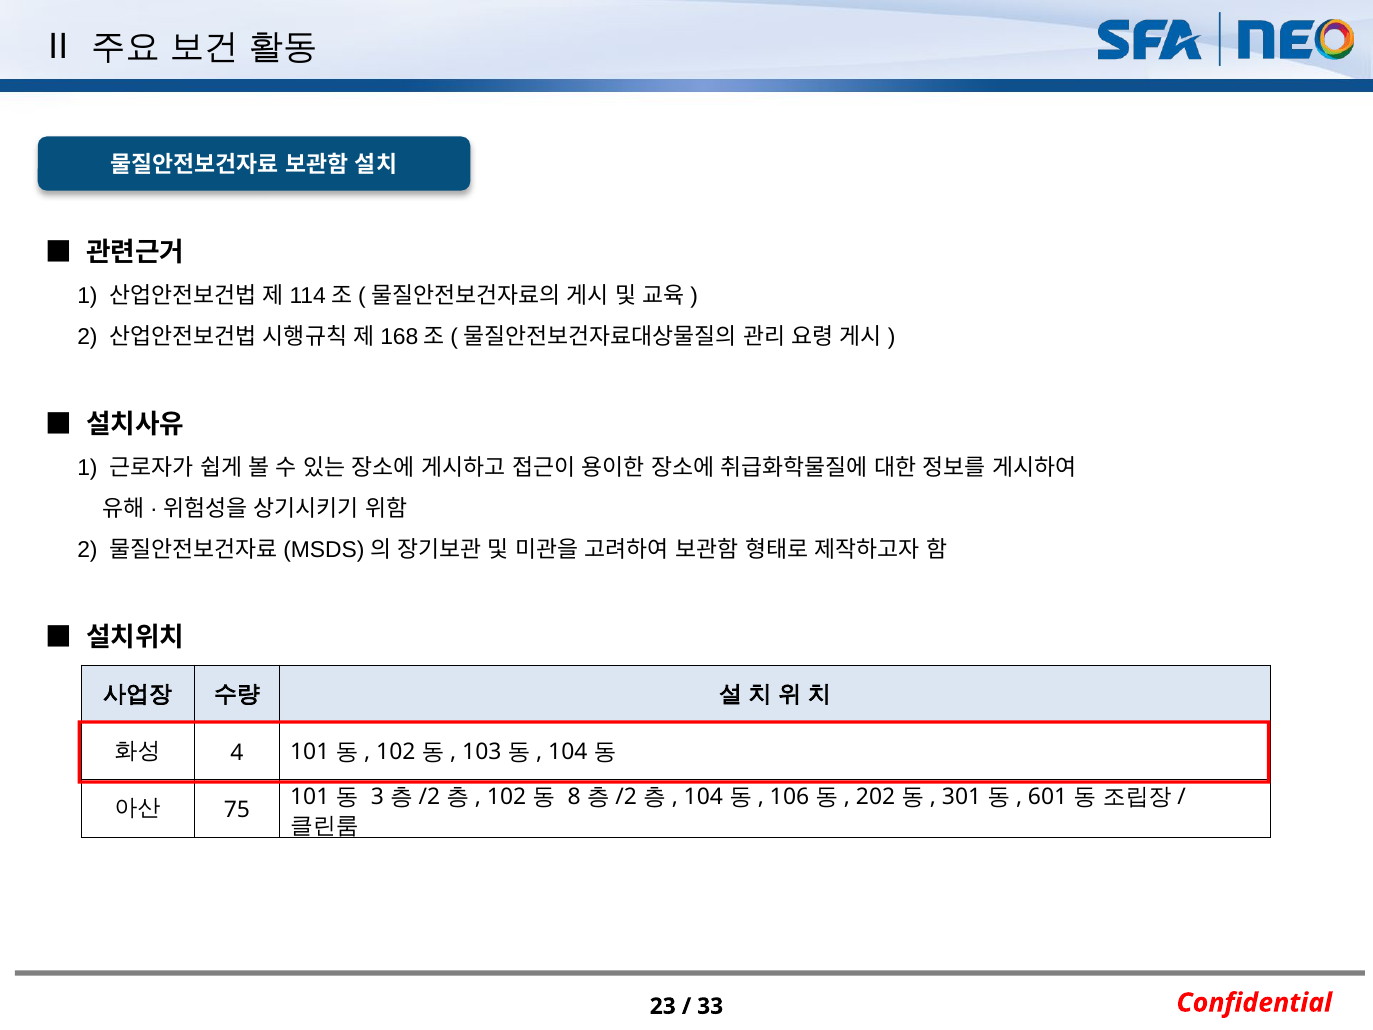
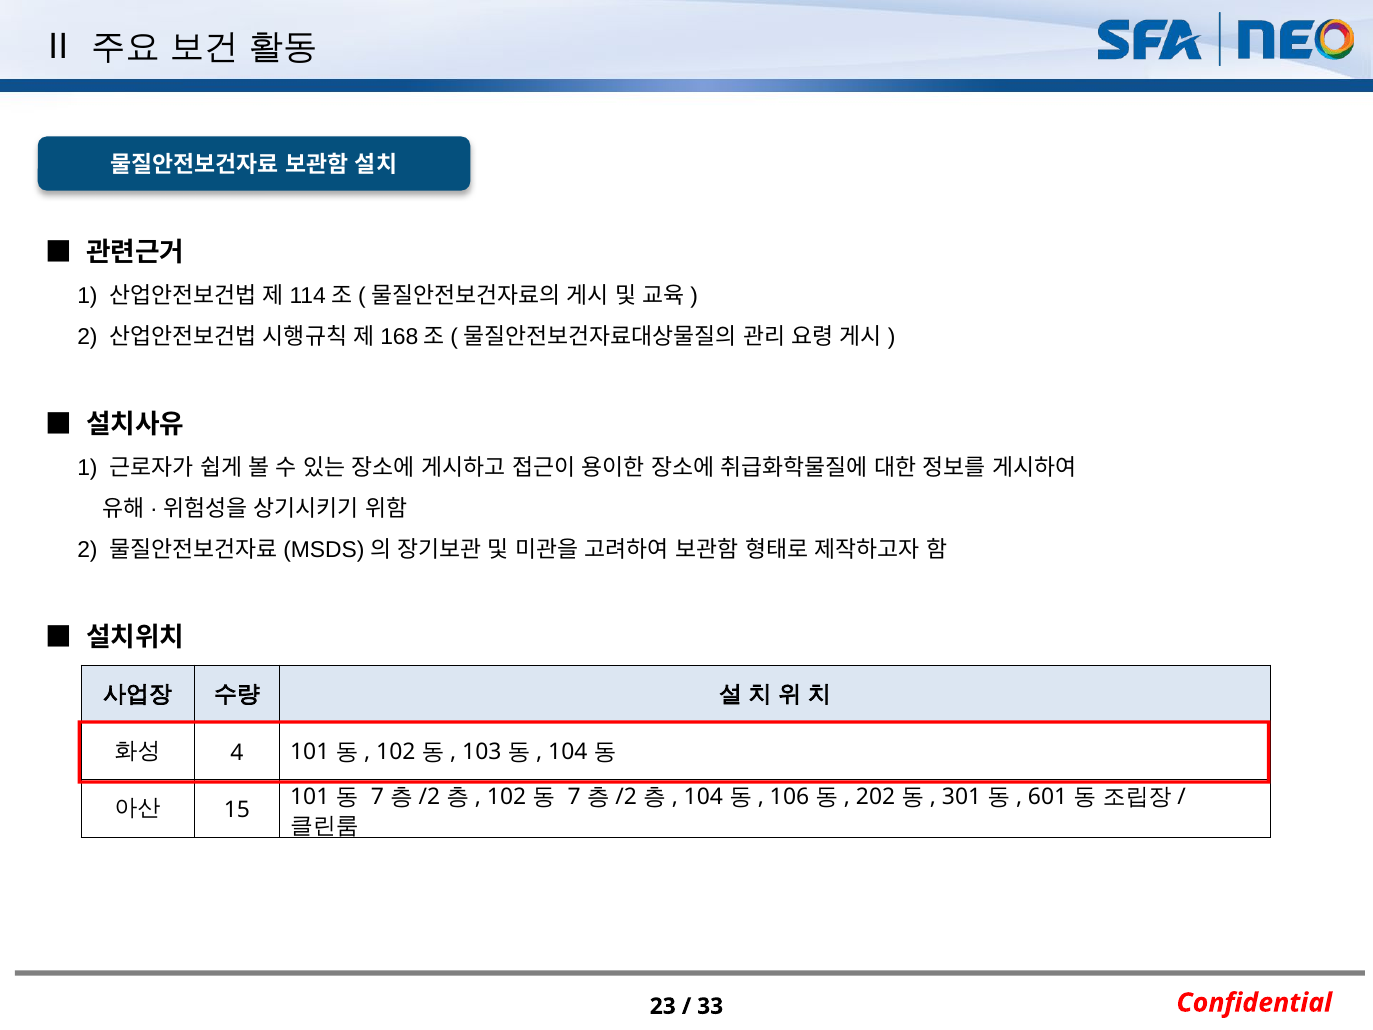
3: 3 -> 7 (377, 796)
8: 8 -> 7 (574, 796)
75: 75 -> 15 (237, 810)
